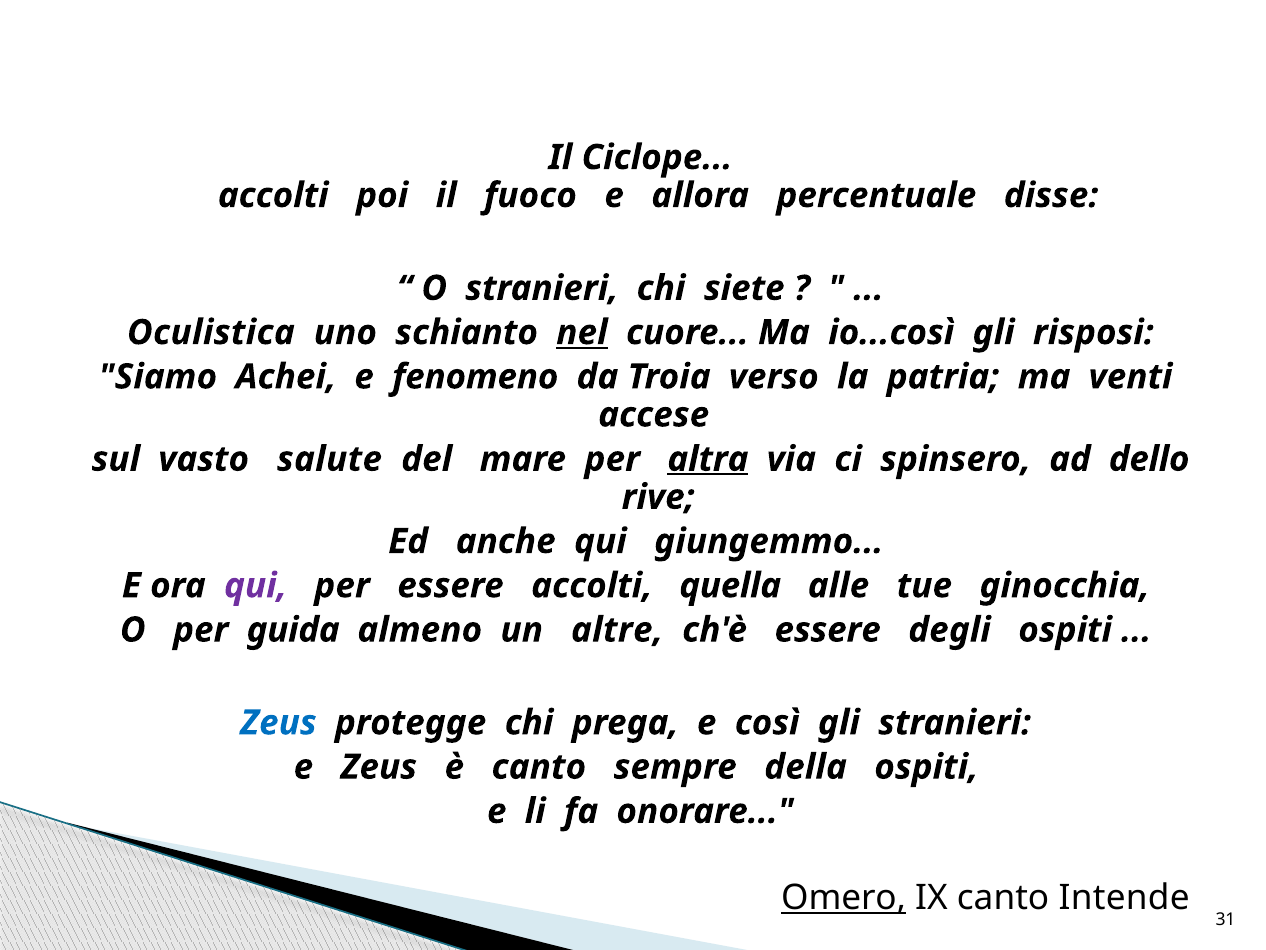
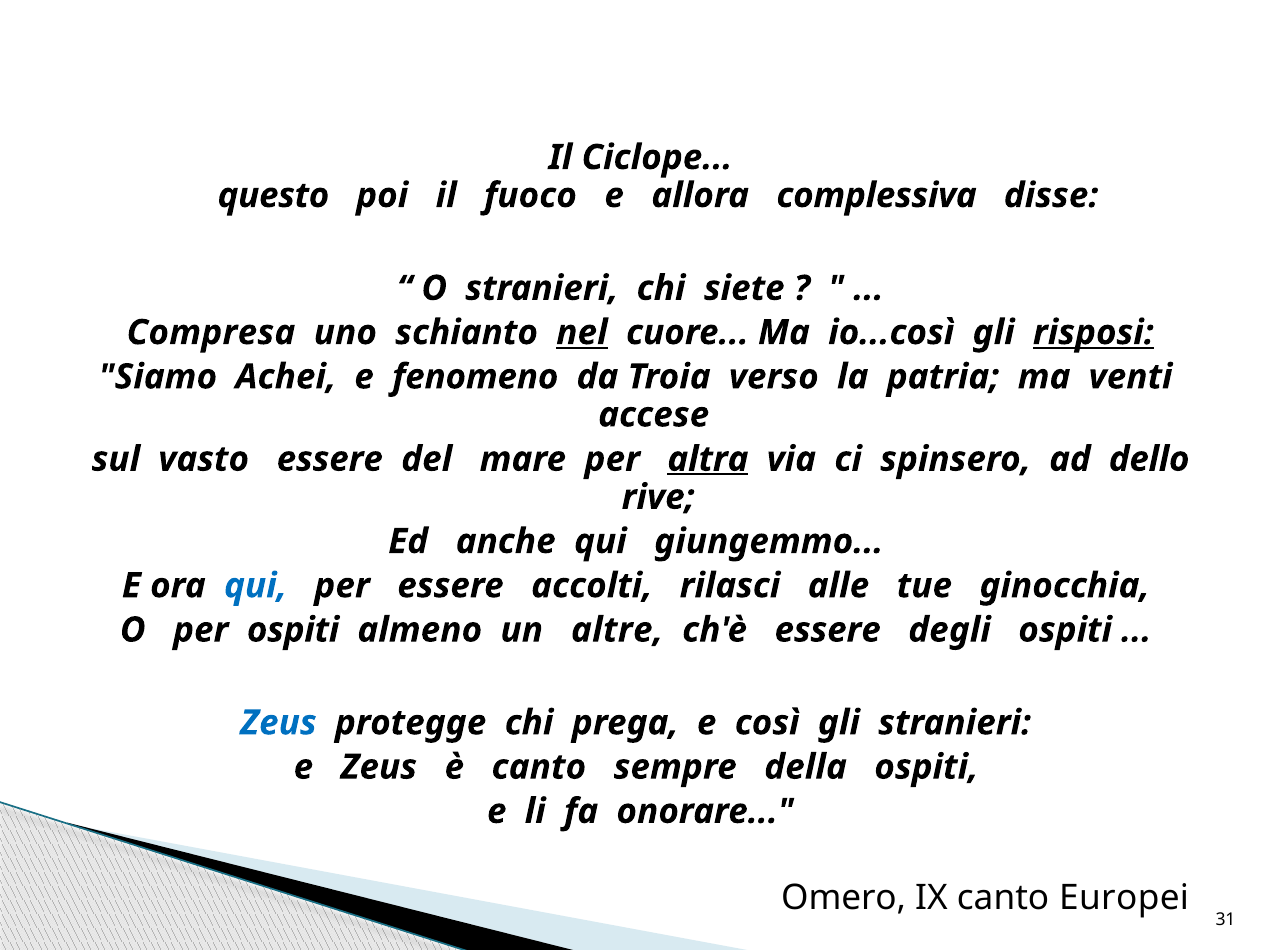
accolti: accolti -> questo (273, 195)
percentuale: percentuale -> complessiva (877, 195)
Oculistica: Oculistica -> Compresa (211, 332)
risposi underline: none -> present (1093, 332)
vasto salute: salute -> essere (330, 459)
qui colour: purple -> blue (255, 585)
quella: quella -> rilasci (730, 585)
per guida: guida -> ospiti (293, 630)
Omero underline: present -> none (844, 897)
Intende: Intende -> Europei (1124, 897)
